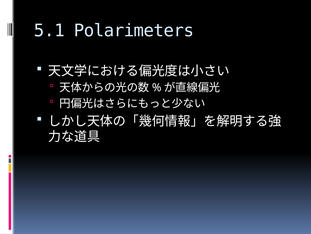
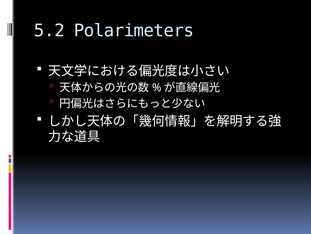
5.1: 5.1 -> 5.2 (49, 31)
